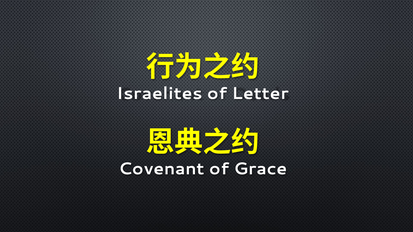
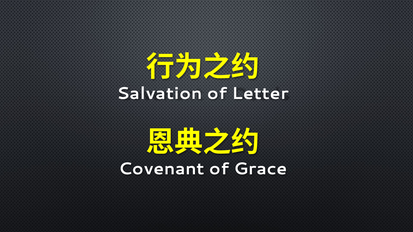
Israelites: Israelites -> Salvation (160, 94)
